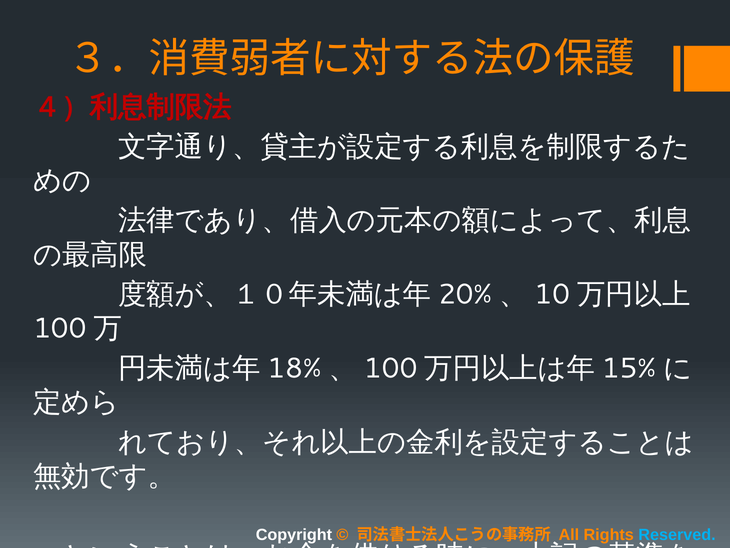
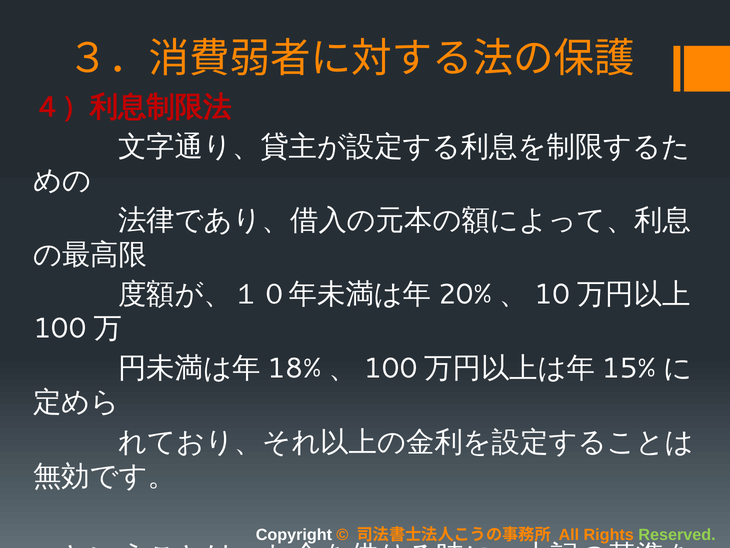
Reserved colour: light blue -> light green (677, 535)
